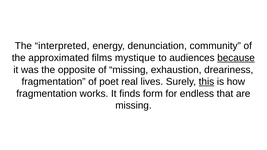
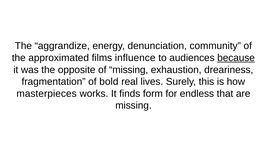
interpreted: interpreted -> aggrandize (62, 46)
mystique: mystique -> influence (135, 58)
poet: poet -> bold (109, 82)
this underline: present -> none (206, 82)
fragmentation: fragmentation -> masterpieces (47, 94)
